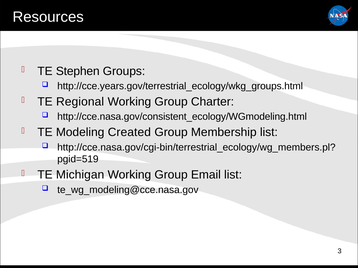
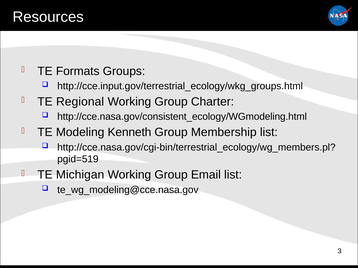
Stephen: Stephen -> Formats (78, 71)
http://cce.years.gov/terrestrial_ecology/wkg_groups.html: http://cce.years.gov/terrestrial_ecology/wkg_groups.html -> http://cce.input.gov/terrestrial_ecology/wkg_groups.html (180, 86)
Created: Created -> Kenneth (129, 133)
